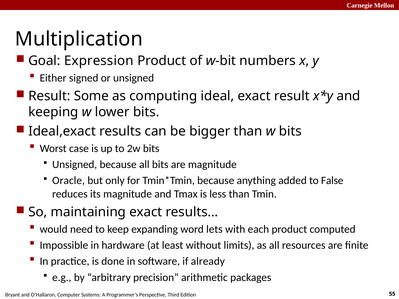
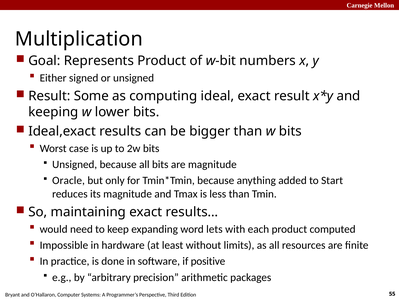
Expression: Expression -> Represents (99, 61)
False: False -> Start (332, 181)
already: already -> positive (208, 262)
